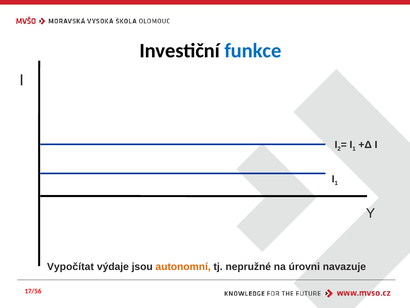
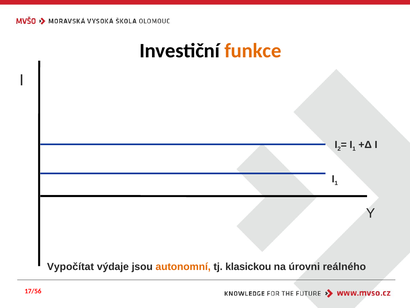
funkce colour: blue -> orange (253, 51)
nepružné: nepružné -> klasickou (248, 266)
navazuje: navazuje -> reálného (344, 266)
